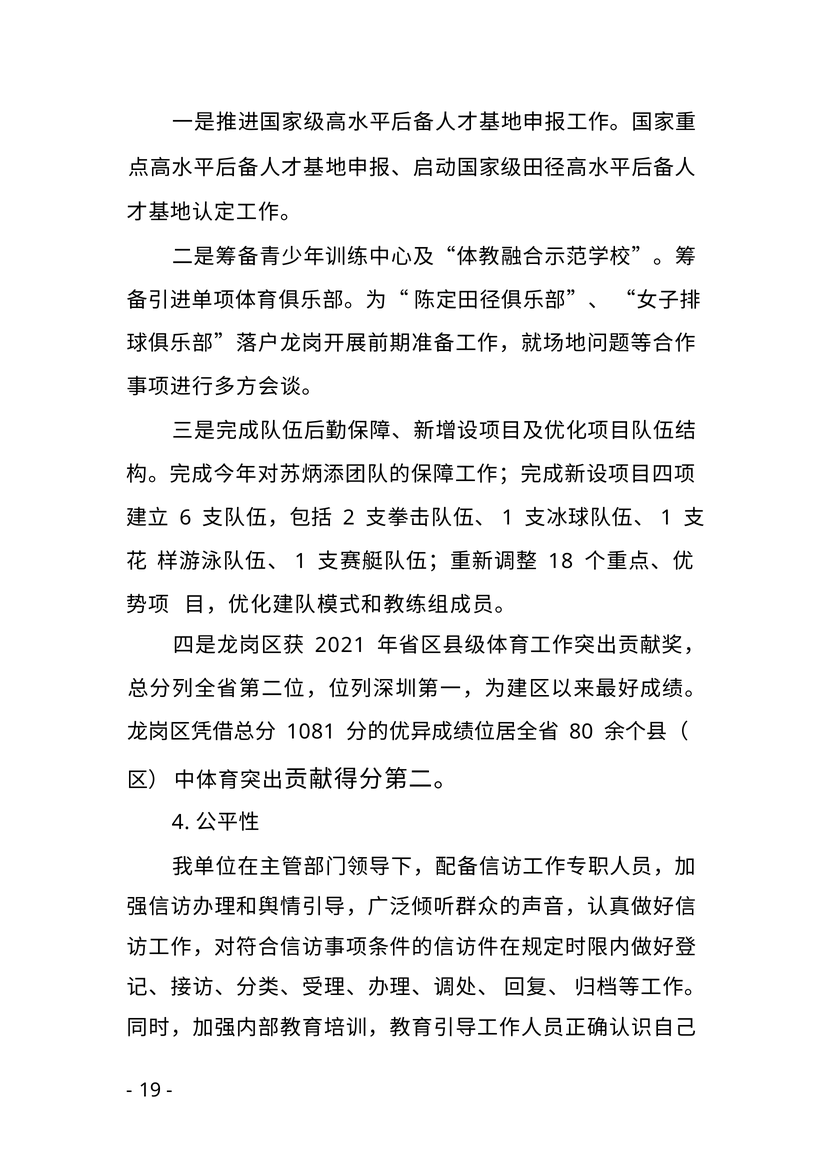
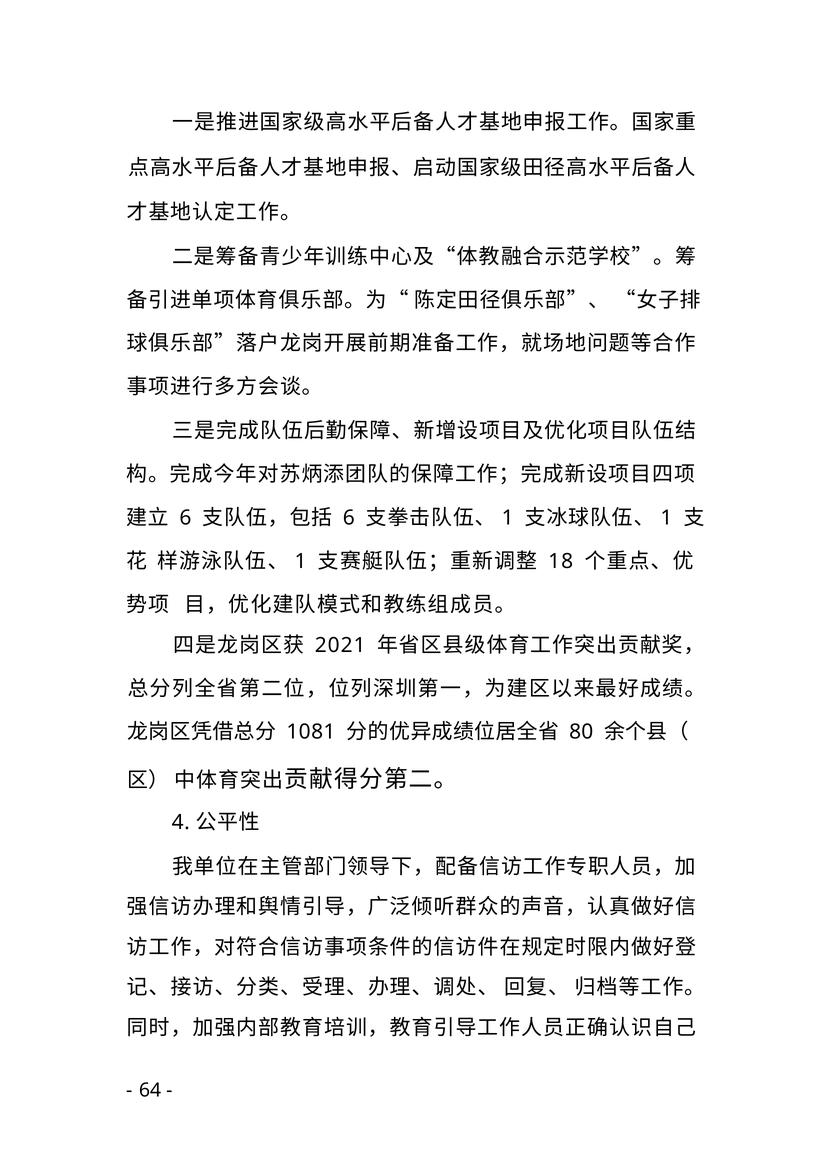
2: 2 -> 6 (349, 518)
19: 19 -> 64 (150, 1090)
